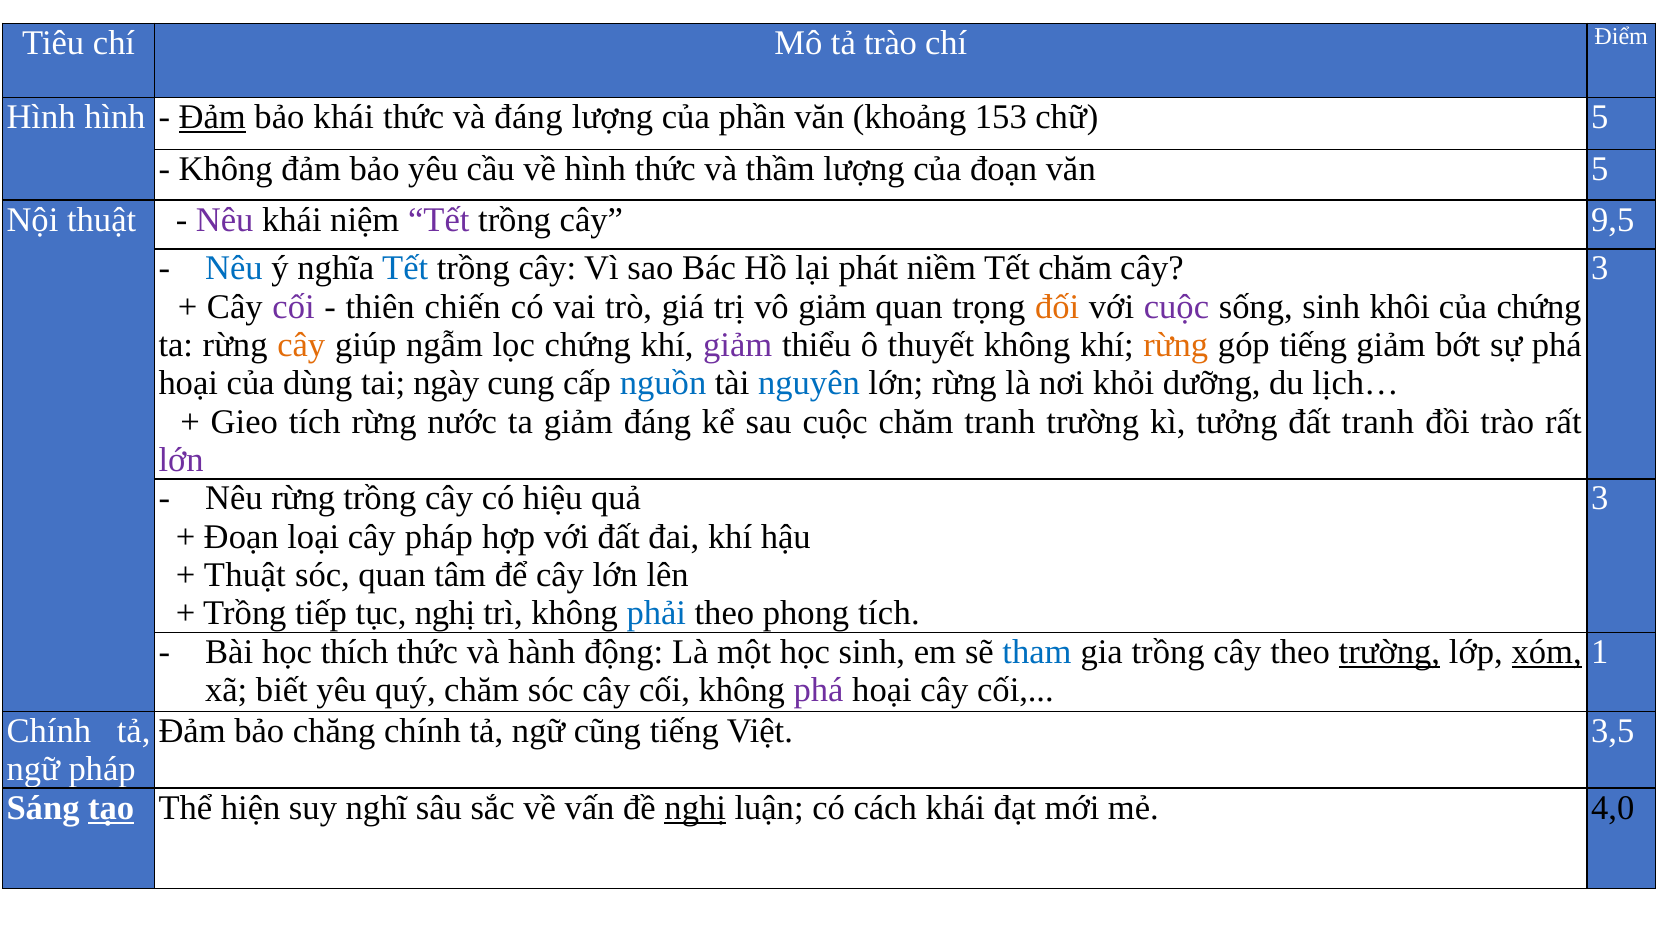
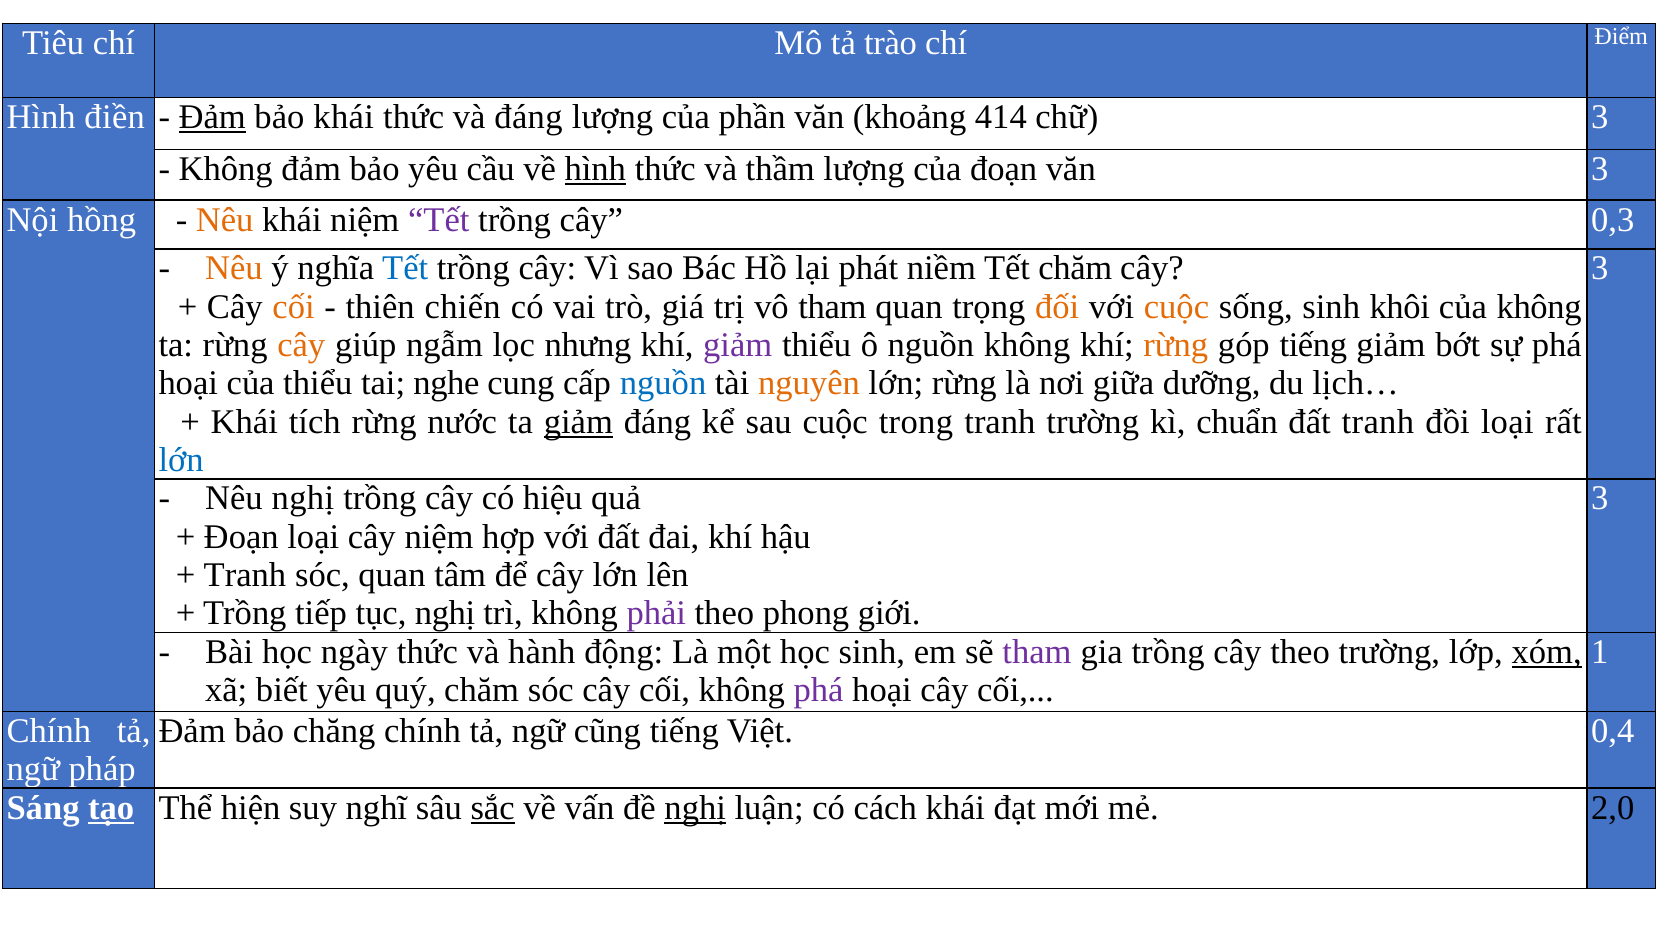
Hình hình: hình -> điền (115, 117)
153: 153 -> 414 (1001, 117)
chữ 5: 5 -> 3 (1600, 117)
hình underline: none -> present (595, 169)
văn 5: 5 -> 3 (1600, 169)
Nội thuật: thuật -> hồng (102, 220)
Nêu colour: purple -> orange (225, 220)
9,5: 9,5 -> 0,3 (1613, 220)
Nêu colour: blue -> orange (234, 268)
cối colour: purple -> orange (294, 307)
vô giảm: giảm -> tham (832, 307)
cuộc colour: purple -> orange (1176, 307)
của chứng: chứng -> không (1539, 307)
lọc chứng: chứng -> nhưng (588, 345)
ô thuyết: thuyết -> nguồn (931, 345)
của dùng: dùng -> thiểu (318, 383)
ngày: ngày -> nghe (446, 383)
nguyên colour: blue -> orange (809, 383)
khỏi: khỏi -> giữa (1123, 383)
Gieo: Gieo -> Khái (244, 422)
giảm underline: none -> present (578, 422)
cuộc chăm: chăm -> trong (916, 422)
tưởng: tưởng -> chuẩn (1237, 422)
đồi trào: trào -> loại (1507, 422)
lớn colour: purple -> blue (181, 460)
Nêu rừng: rừng -> nghị (303, 498)
cây pháp: pháp -> niệm (439, 537)
Thuật: Thuật -> Tranh (245, 575)
phải colour: blue -> purple (656, 613)
phong tích: tích -> giới (889, 613)
thích: thích -> ngày (354, 652)
tham colour: blue -> purple (1037, 652)
trường underline: present -> none (1389, 652)
3,5: 3,5 -> 0,4 (1613, 731)
sắc underline: none -> present (493, 807)
4,0: 4,0 -> 2,0 (1613, 807)
